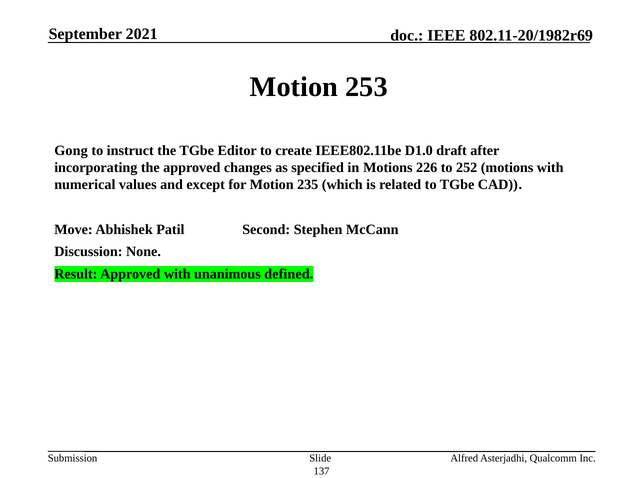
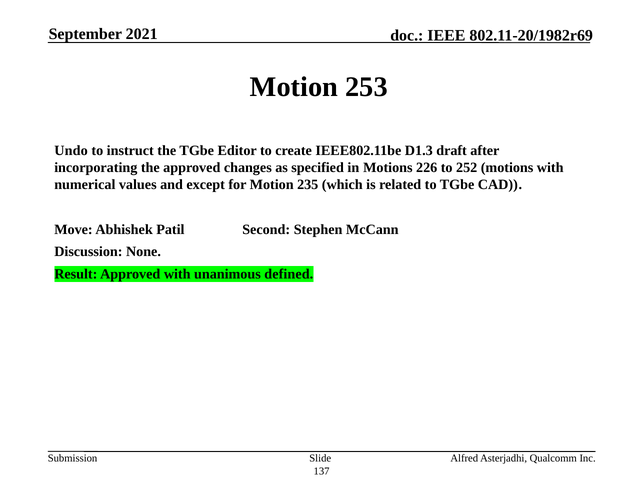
Gong: Gong -> Undo (71, 151)
D1.0: D1.0 -> D1.3 (419, 151)
